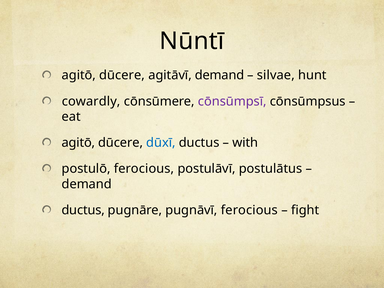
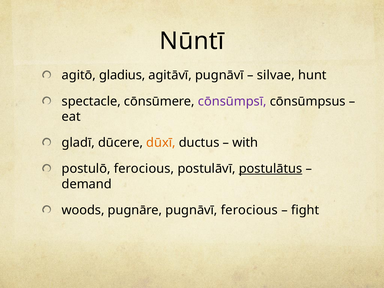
dūcere: dūcere -> gladius (122, 75)
agitāvī demand: demand -> pugnāvī (219, 75)
cowardly: cowardly -> spectacle (91, 101)
agitō: agitō -> gladī (78, 143)
dūxī colour: blue -> orange (161, 143)
postulātus underline: none -> present (270, 169)
ductus: ductus -> woods (83, 210)
